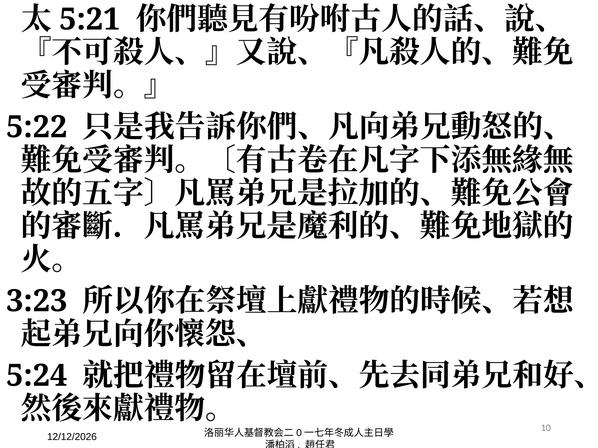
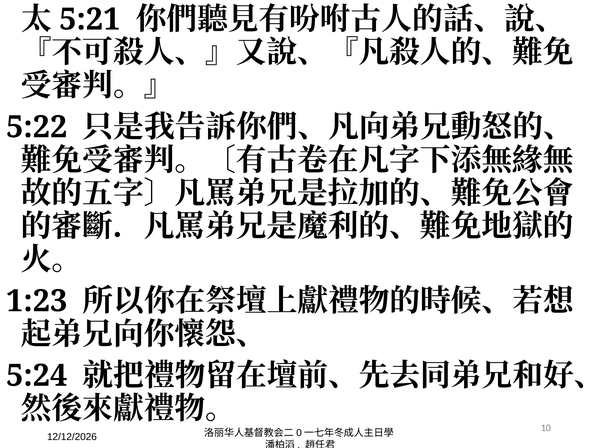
3:23: 3:23 -> 1:23 (37, 301)
